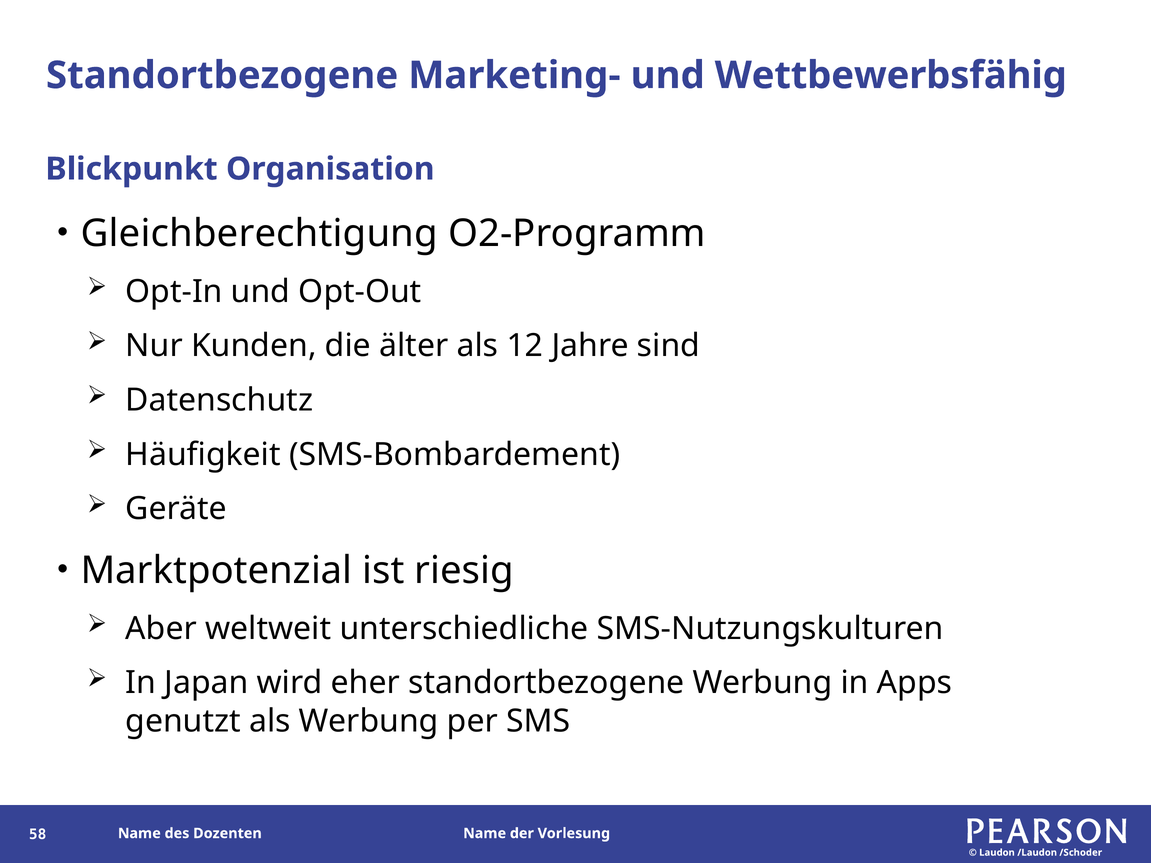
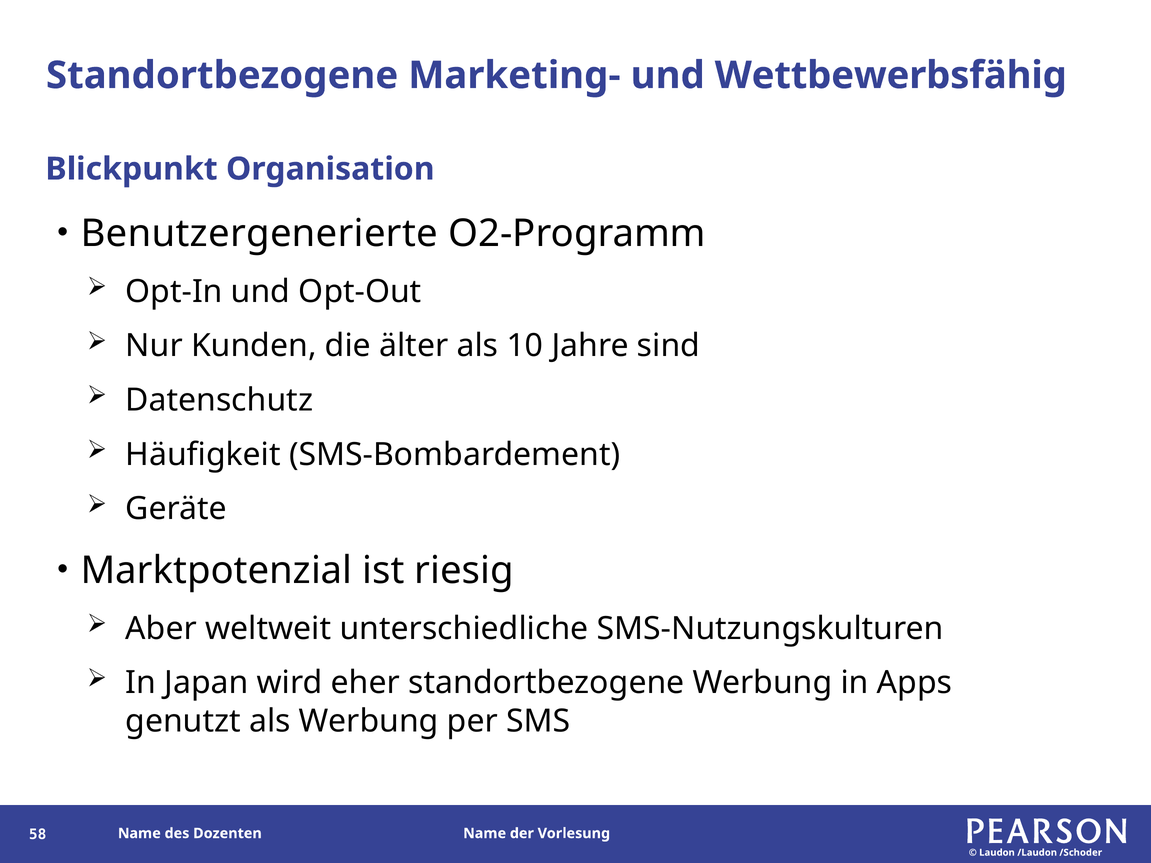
Gleichberechtigung: Gleichberechtigung -> Benutzergenerierte (259, 234)
12: 12 -> 10 (525, 346)
